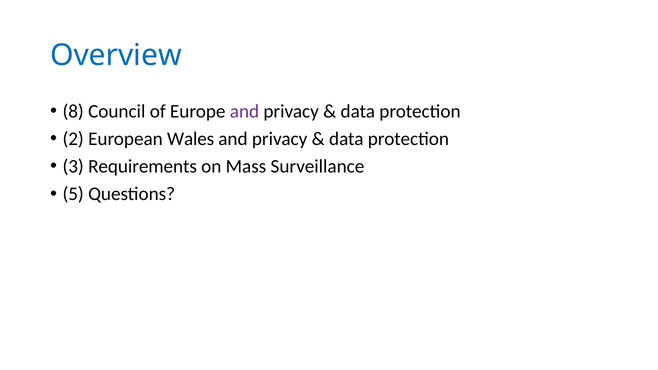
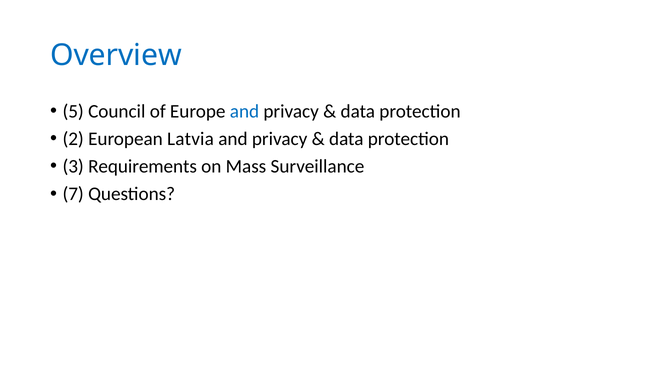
8: 8 -> 5 (73, 111)
and colour: purple -> blue (244, 111)
Wales: Wales -> Latvia (190, 139)
5: 5 -> 7 (73, 194)
